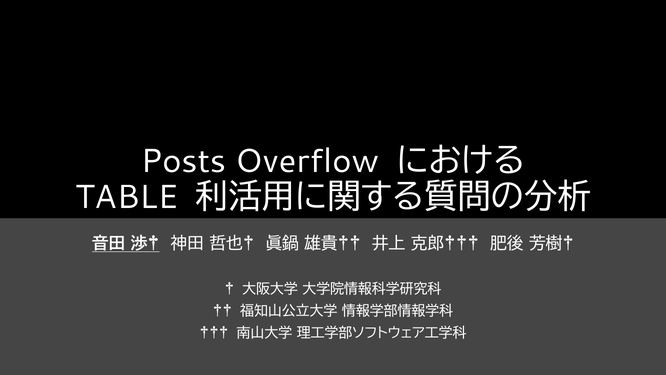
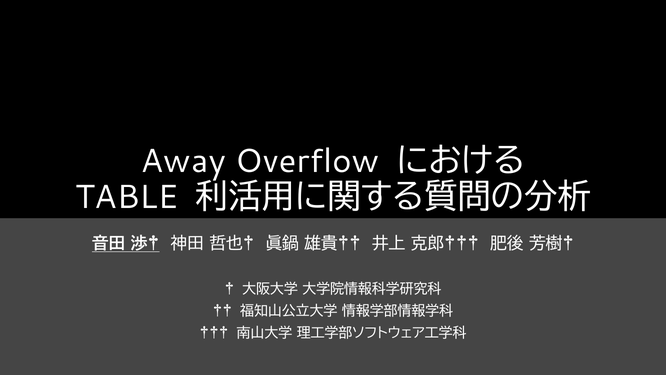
Posts: Posts -> Away (183, 161)
